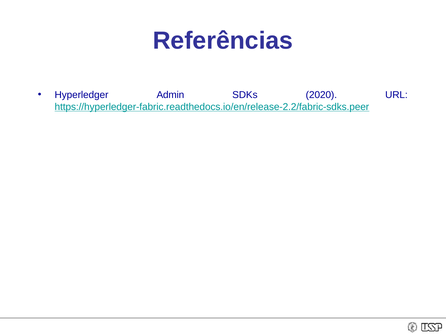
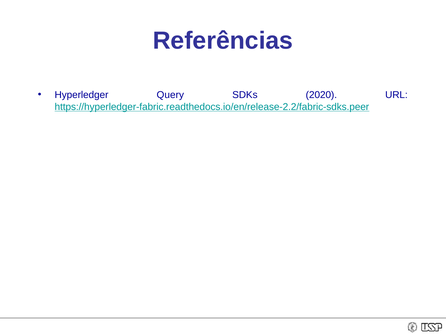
Admin: Admin -> Query (170, 95)
